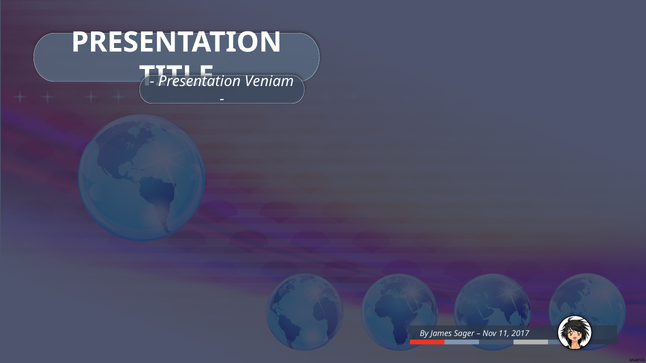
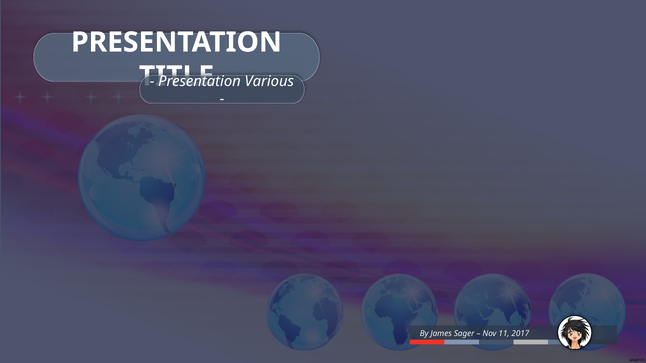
Veniam: Veniam -> Various (269, 81)
